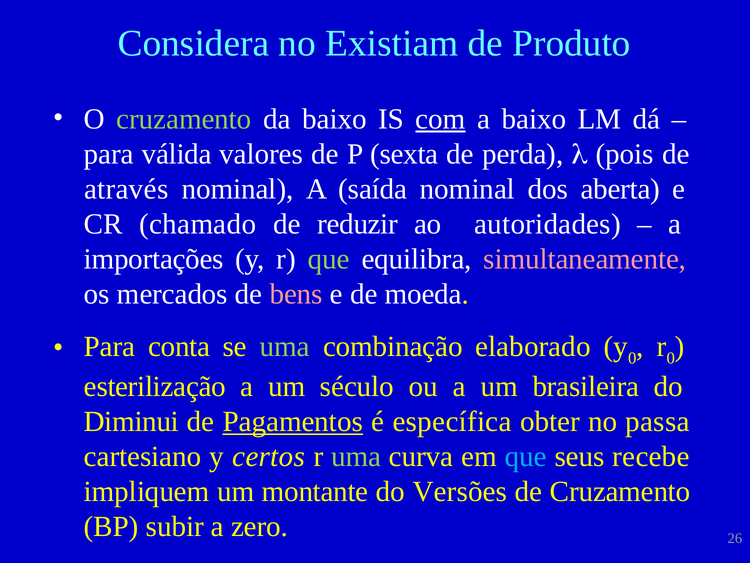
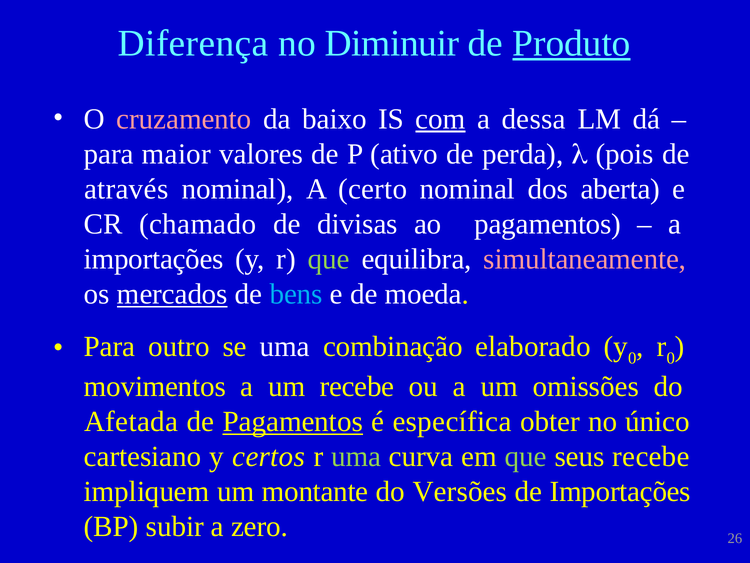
Considera: Considera -> Diferença (193, 43)
Existiam: Existiam -> Diminuir (392, 43)
Produto underline: none -> present (572, 43)
cruzamento colour: light green -> pink (184, 119)
a baixo: baixo -> dessa (534, 119)
válida: válida -> maior (176, 154)
sexta: sexta -> ativo (404, 154)
saída: saída -> certo (373, 189)
reduzir: reduzir -> divisas (357, 224)
ao autoridades: autoridades -> pagamentos (548, 224)
mercados underline: none -> present (172, 294)
bens colour: pink -> light blue (296, 294)
conta: conta -> outro (179, 346)
uma colour: light green -> white (285, 346)
esterilização: esterilização -> movimentos (155, 386)
um século: século -> recebe (357, 386)
brasileira: brasileira -> omissões (586, 386)
Diminui: Diminui -> Afetada (131, 421)
passa: passa -> único (658, 421)
que colour: light blue -> light green (526, 456)
de Cruzamento: Cruzamento -> Importações (620, 491)
